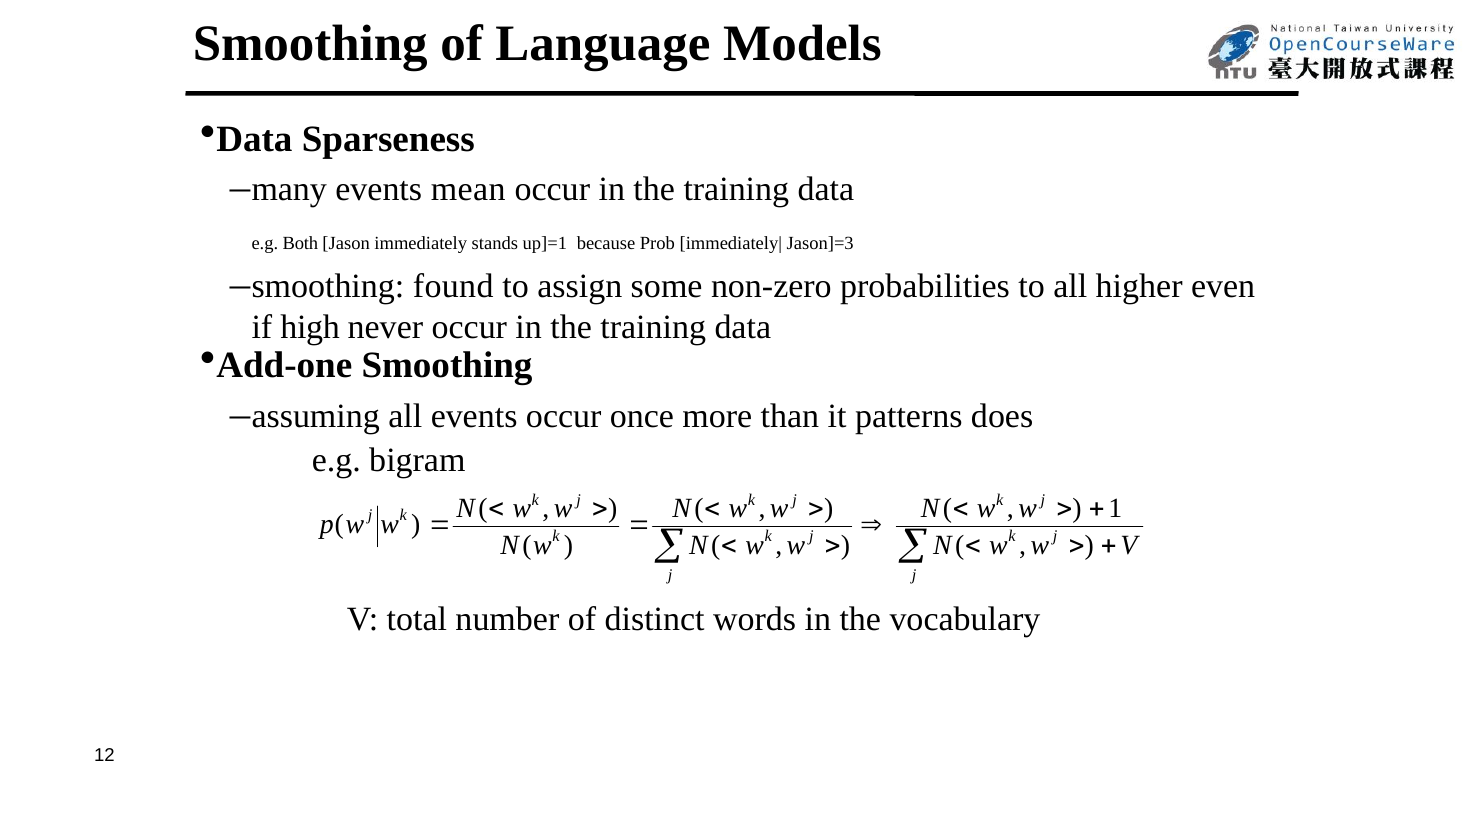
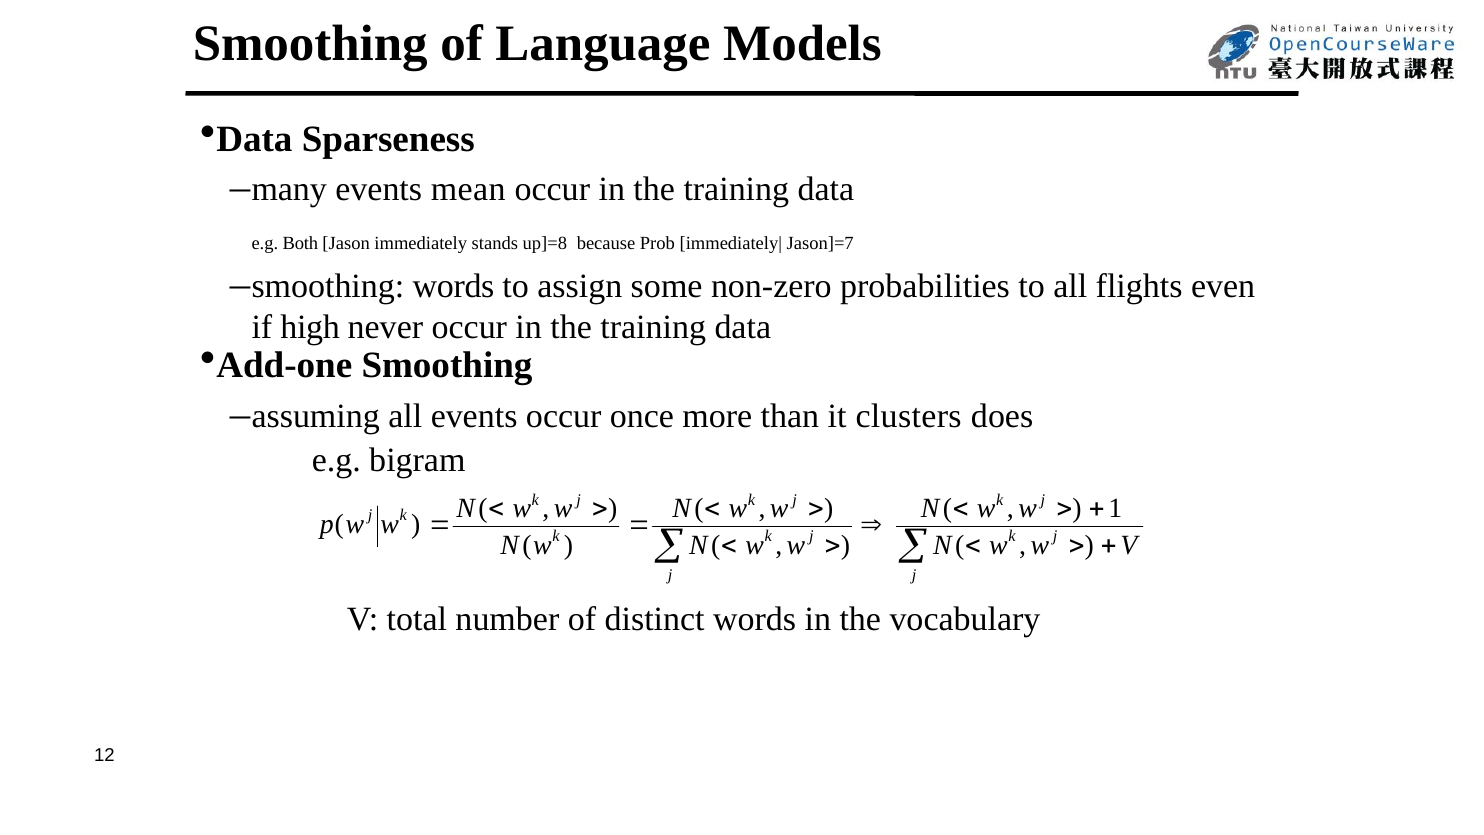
up]=1: up]=1 -> up]=8 (545, 243)
Jason]=3: Jason]=3 -> Jason]=7 (820, 243)
smoothing found: found -> words (454, 286)
higher: higher -> flights (1139, 286)
patterns: patterns -> clusters (909, 416)
